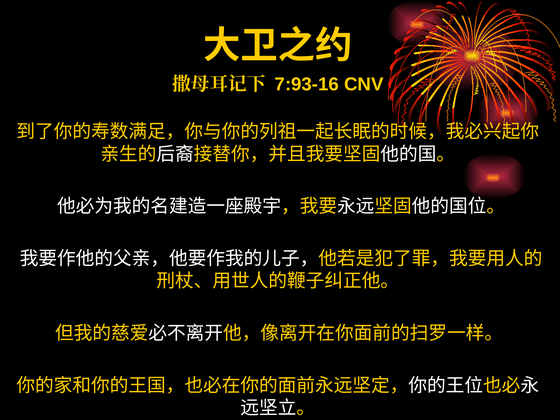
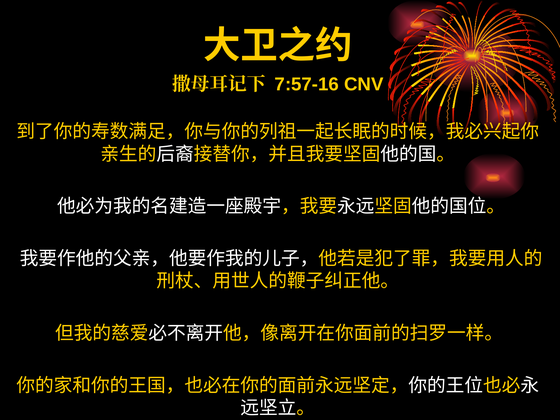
7:93-16: 7:93-16 -> 7:57-16 (307, 84)
